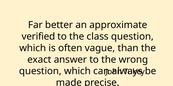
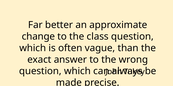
verified: verified -> change (38, 37)
